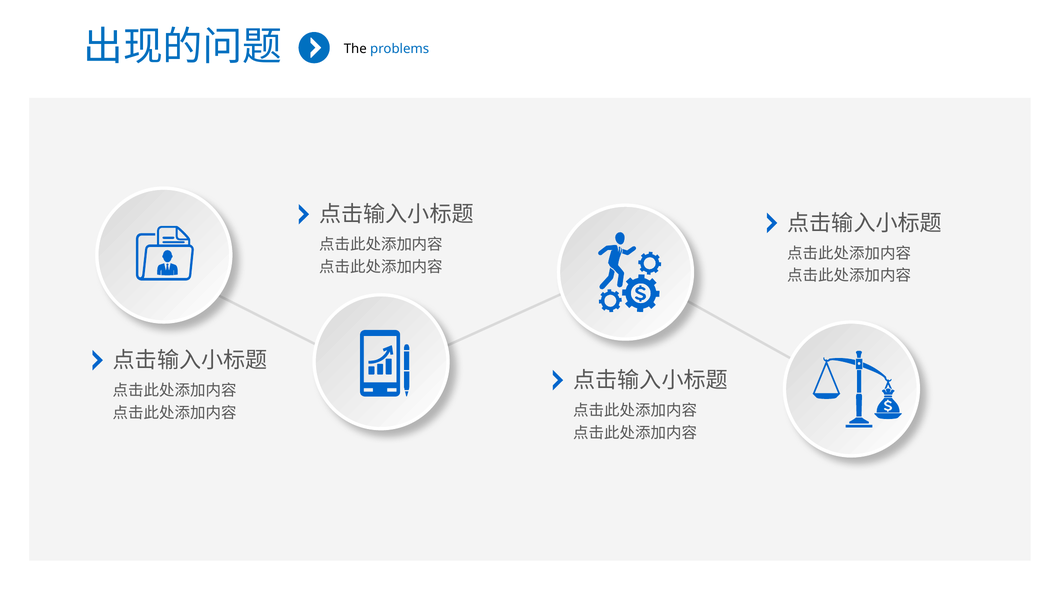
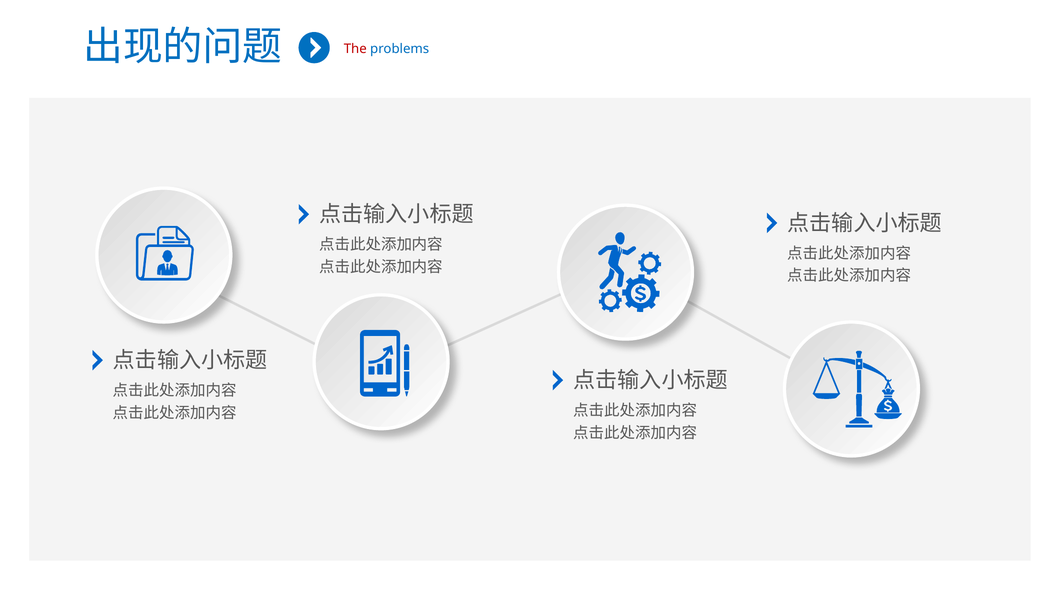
The colour: black -> red (355, 49)
